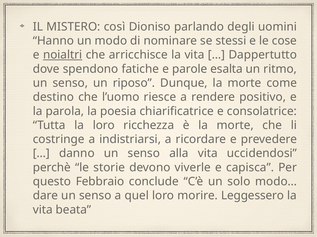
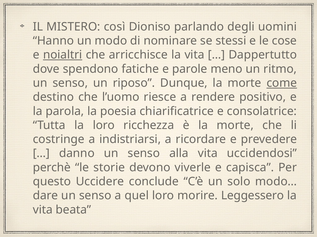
esalta: esalta -> meno (227, 69)
come underline: none -> present (282, 83)
Febbraio: Febbraio -> Uccidere (100, 182)
